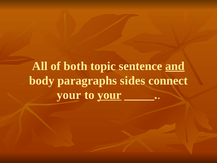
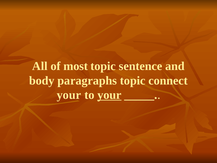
both: both -> most (76, 66)
and underline: present -> none (175, 66)
paragraphs sides: sides -> topic (133, 80)
